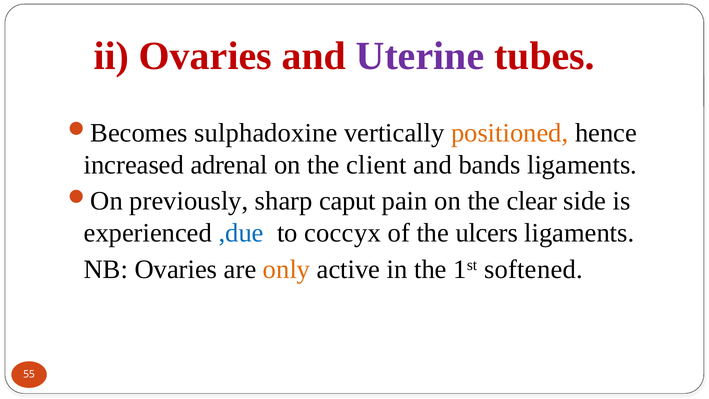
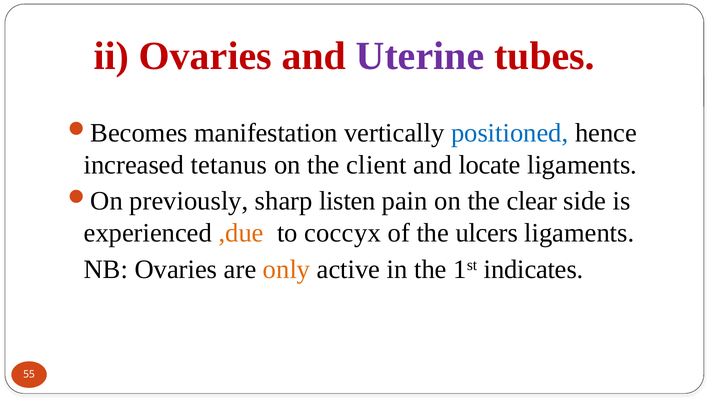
sulphadoxine: sulphadoxine -> manifestation (266, 133)
positioned colour: orange -> blue (510, 133)
adrenal: adrenal -> tetanus (229, 165)
bands: bands -> locate (490, 165)
caput: caput -> listen (347, 201)
,due colour: blue -> orange (241, 233)
softened: softened -> indicates (534, 269)
